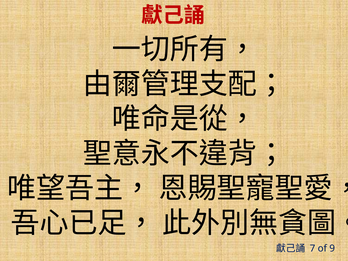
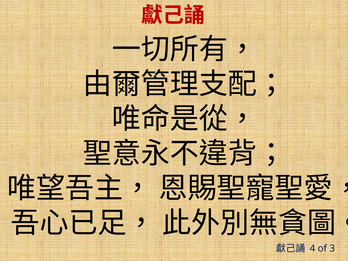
7: 7 -> 4 (312, 248)
9: 9 -> 3 (332, 248)
